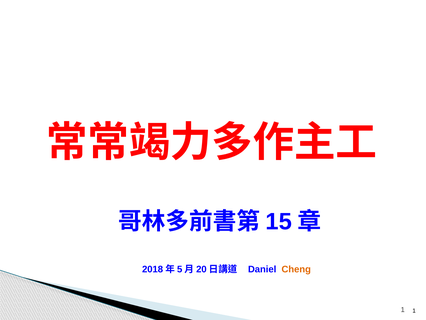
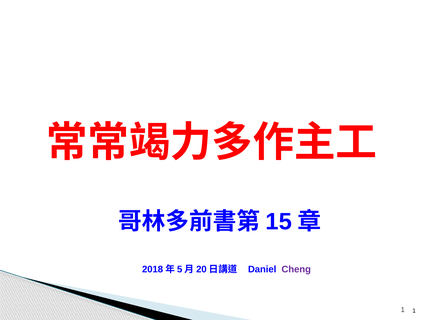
Cheng colour: orange -> purple (296, 269)
